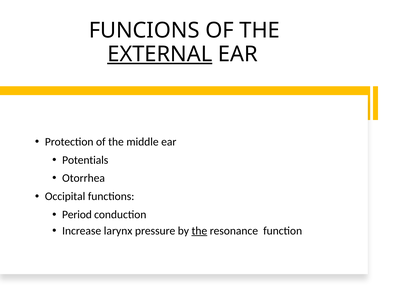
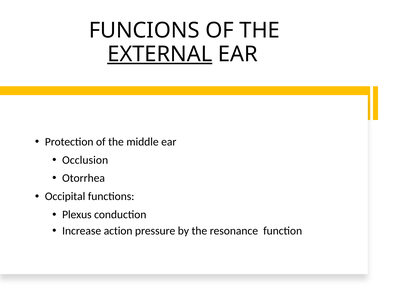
Potentials: Potentials -> Occlusion (85, 160)
Period: Period -> Plexus (77, 214)
larynx: larynx -> action (118, 230)
the underline: present -> none (199, 230)
